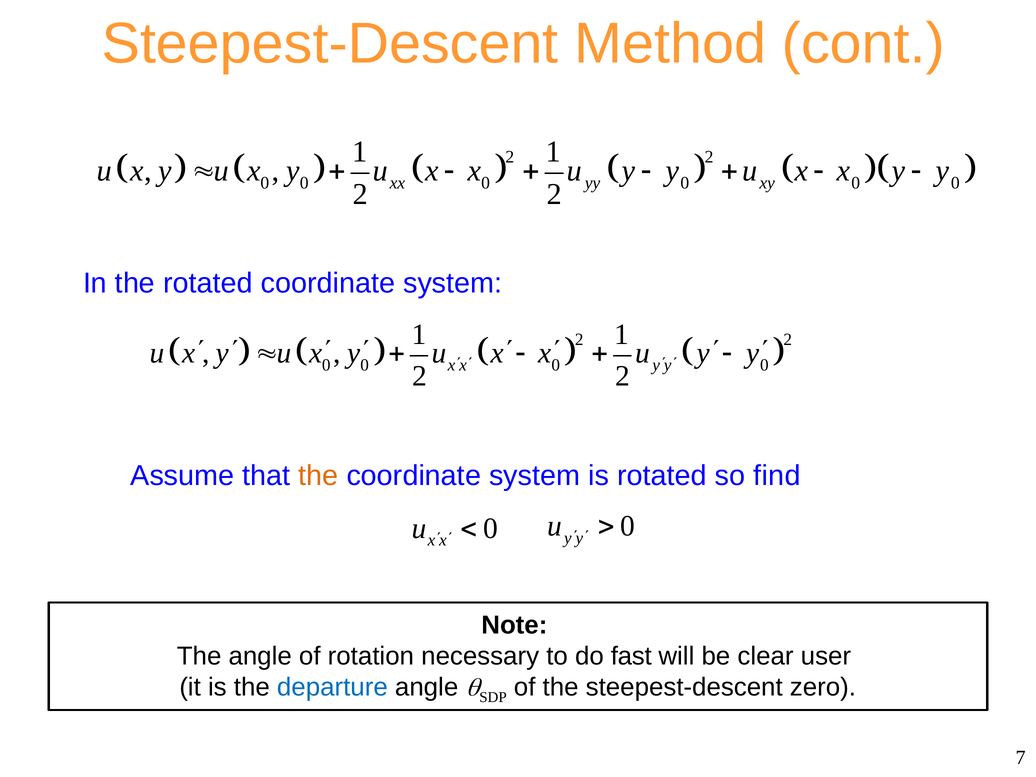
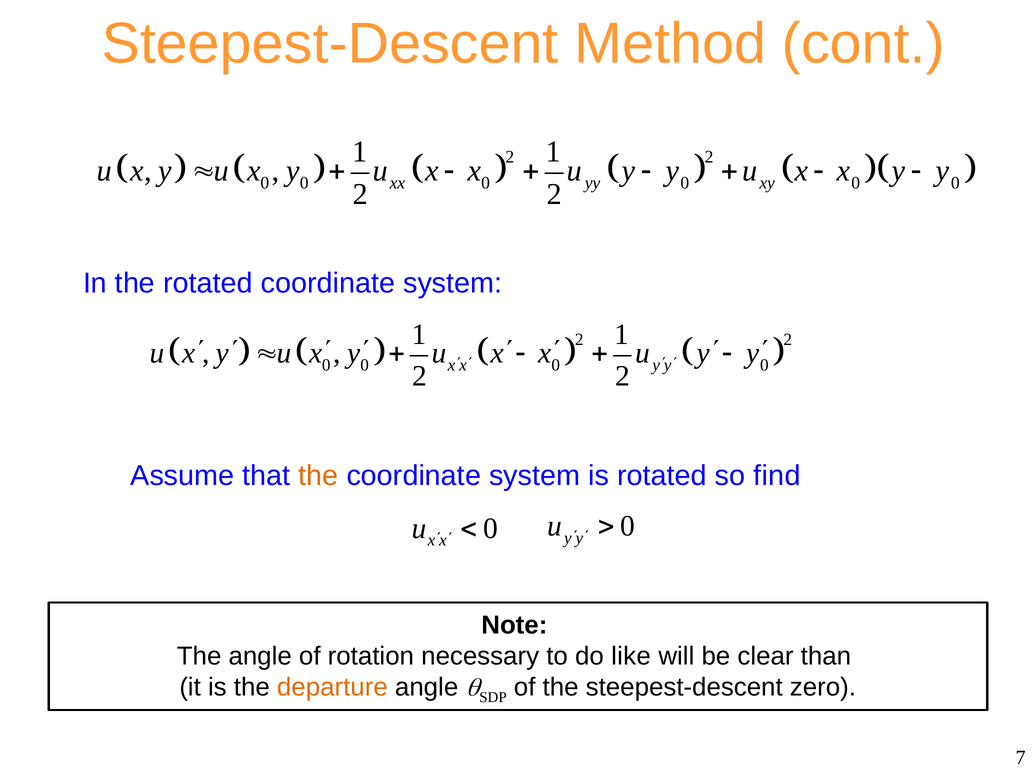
fast: fast -> like (631, 656)
user: user -> than (826, 656)
departure colour: blue -> orange (332, 687)
